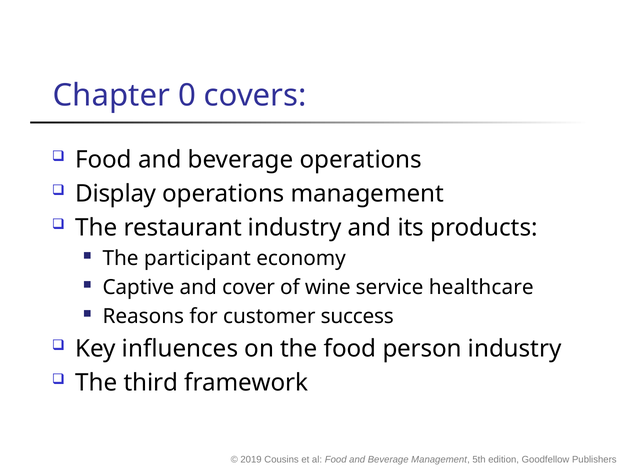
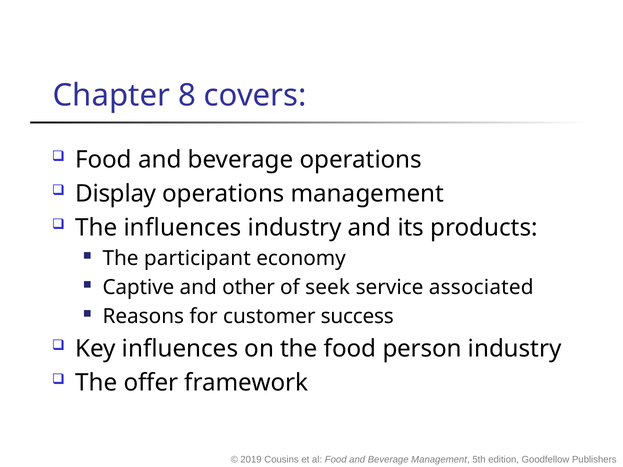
0: 0 -> 8 (187, 96)
The restaurant: restaurant -> influences (183, 228)
cover: cover -> other (249, 288)
wine: wine -> seek (328, 288)
healthcare: healthcare -> associated (481, 288)
third: third -> offer (151, 383)
